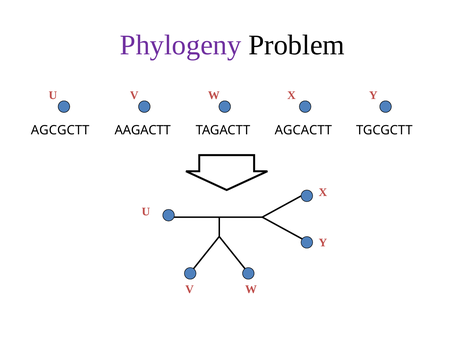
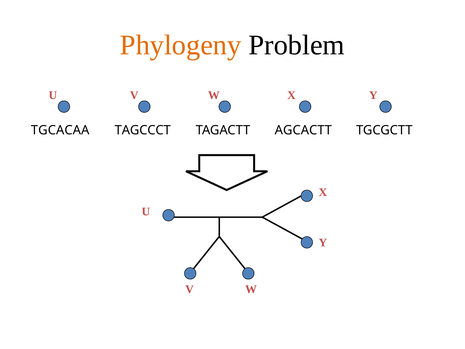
Phylogeny colour: purple -> orange (181, 45)
AGCGCTT: AGCGCTT -> TGCACAA (60, 130)
AAGACTT: AAGACTT -> TAGCCCT (143, 130)
